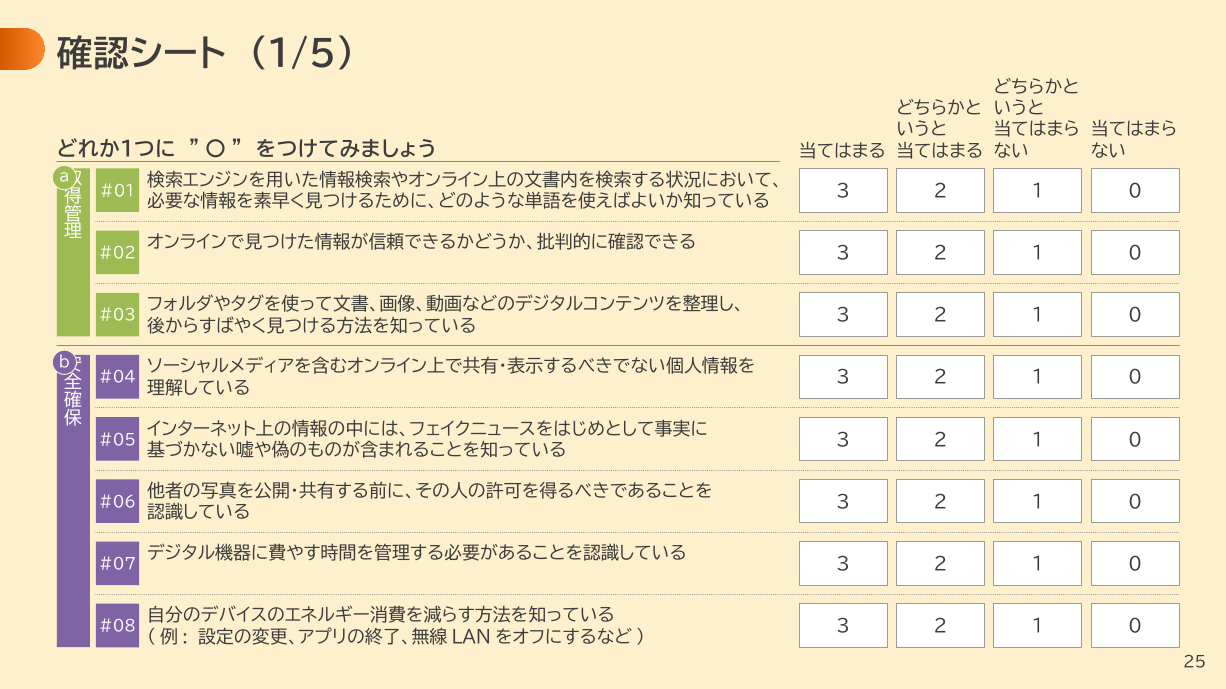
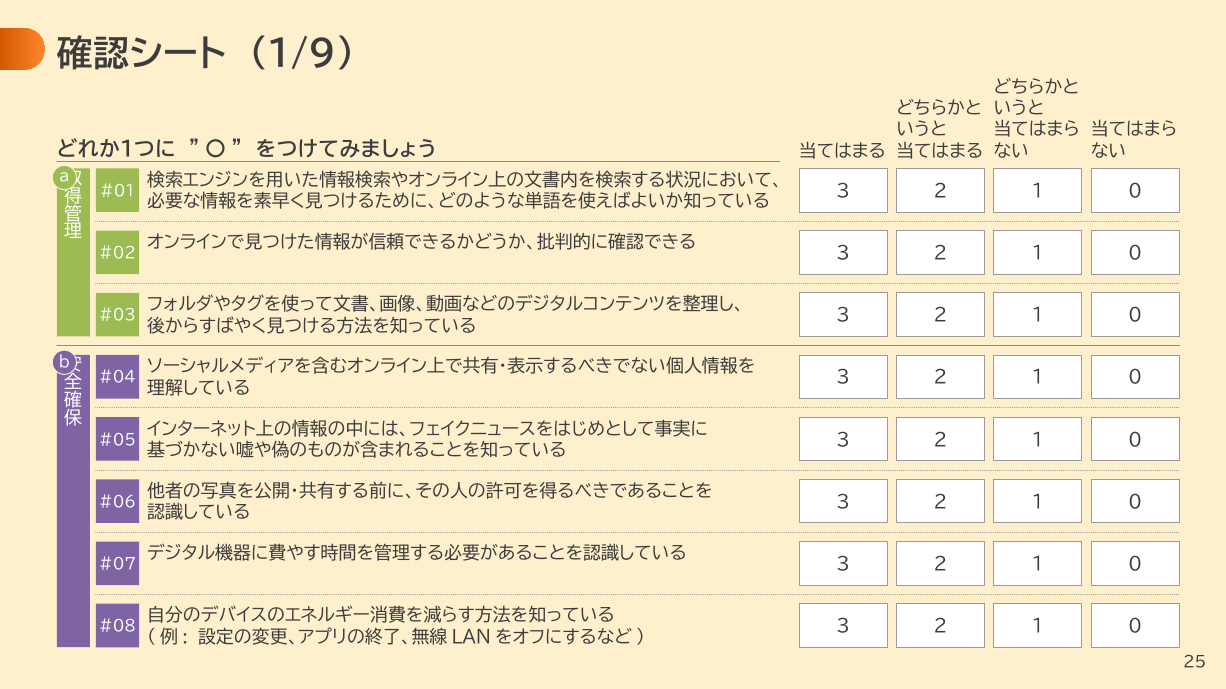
1/5: 1/5 -> 1/9 (302, 54)
